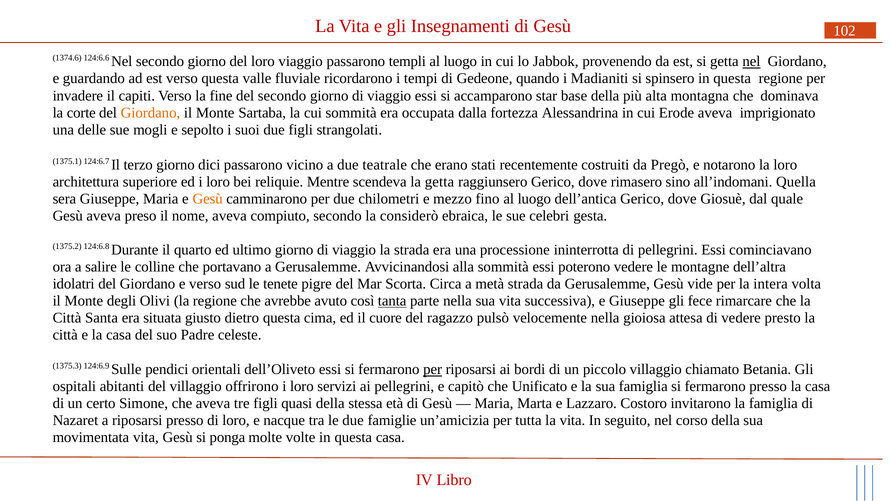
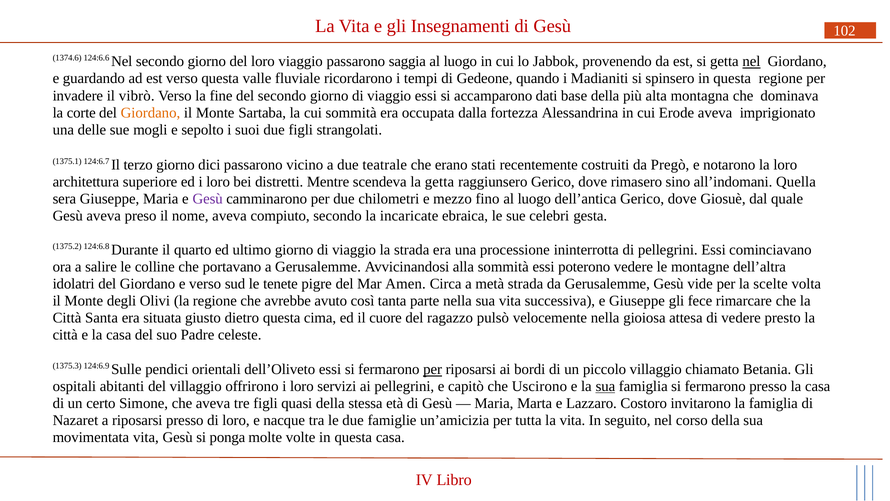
templi: templi -> saggia (407, 62)
capiti: capiti -> vibrò (137, 96)
star: star -> dati (547, 96)
reliquie: reliquie -> distretti (279, 182)
Gesù colour: orange -> purple (208, 199)
considerò: considerò -> incaricate (409, 216)
Scorta: Scorta -> Amen (406, 284)
intera: intera -> scelte (771, 284)
tanta underline: present -> none (392, 301)
Unificato: Unificato -> Uscirono (539, 387)
sua underline: none -> present (605, 387)
